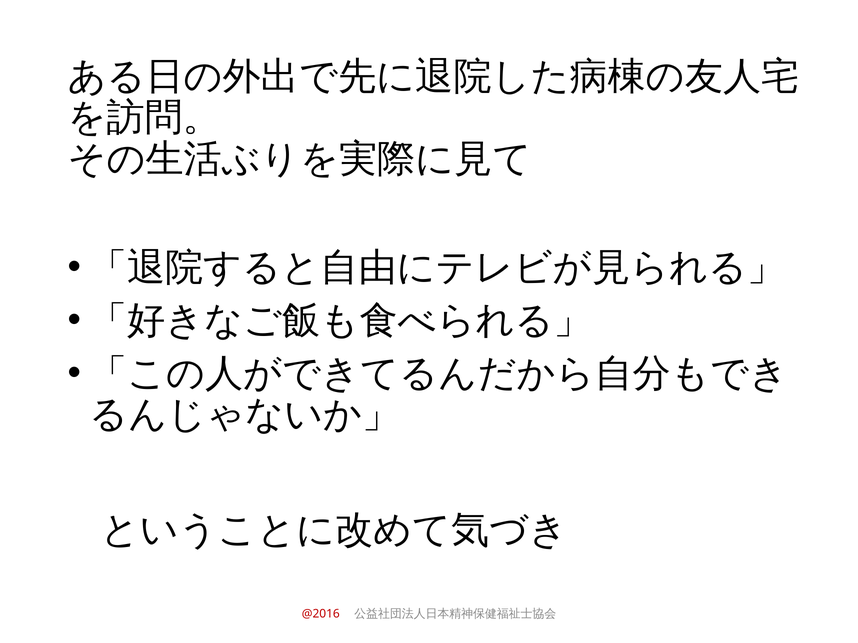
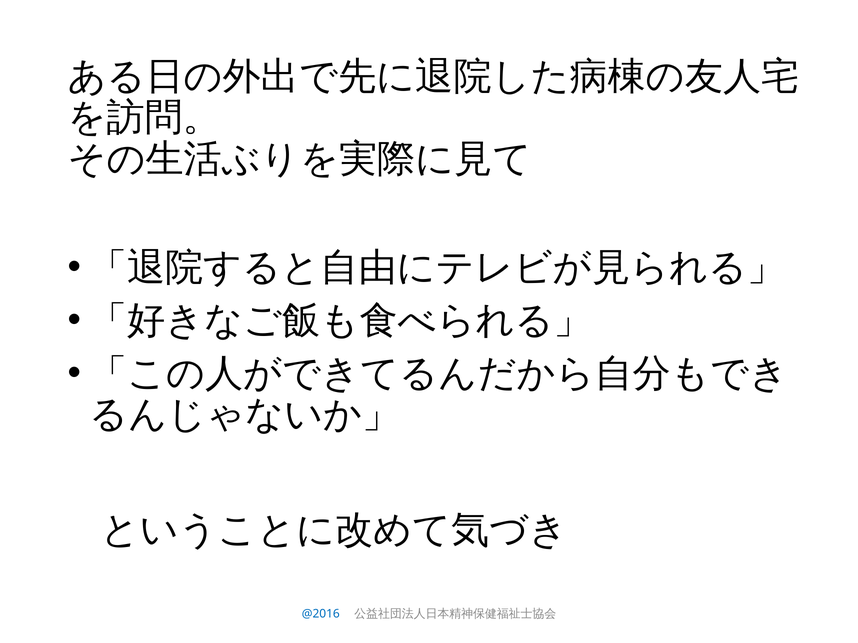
@2016 colour: red -> blue (321, 614)
